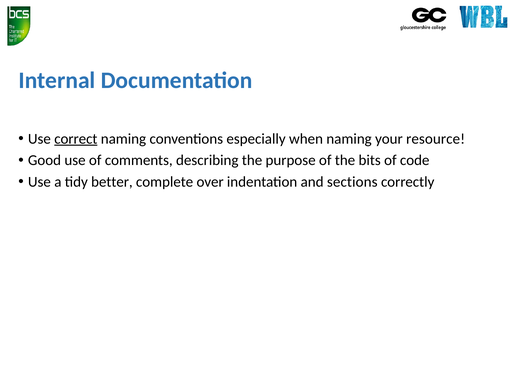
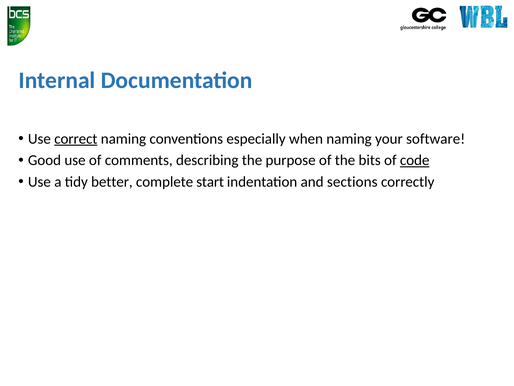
resource: resource -> software (436, 139)
code underline: none -> present (415, 160)
over: over -> start (210, 182)
